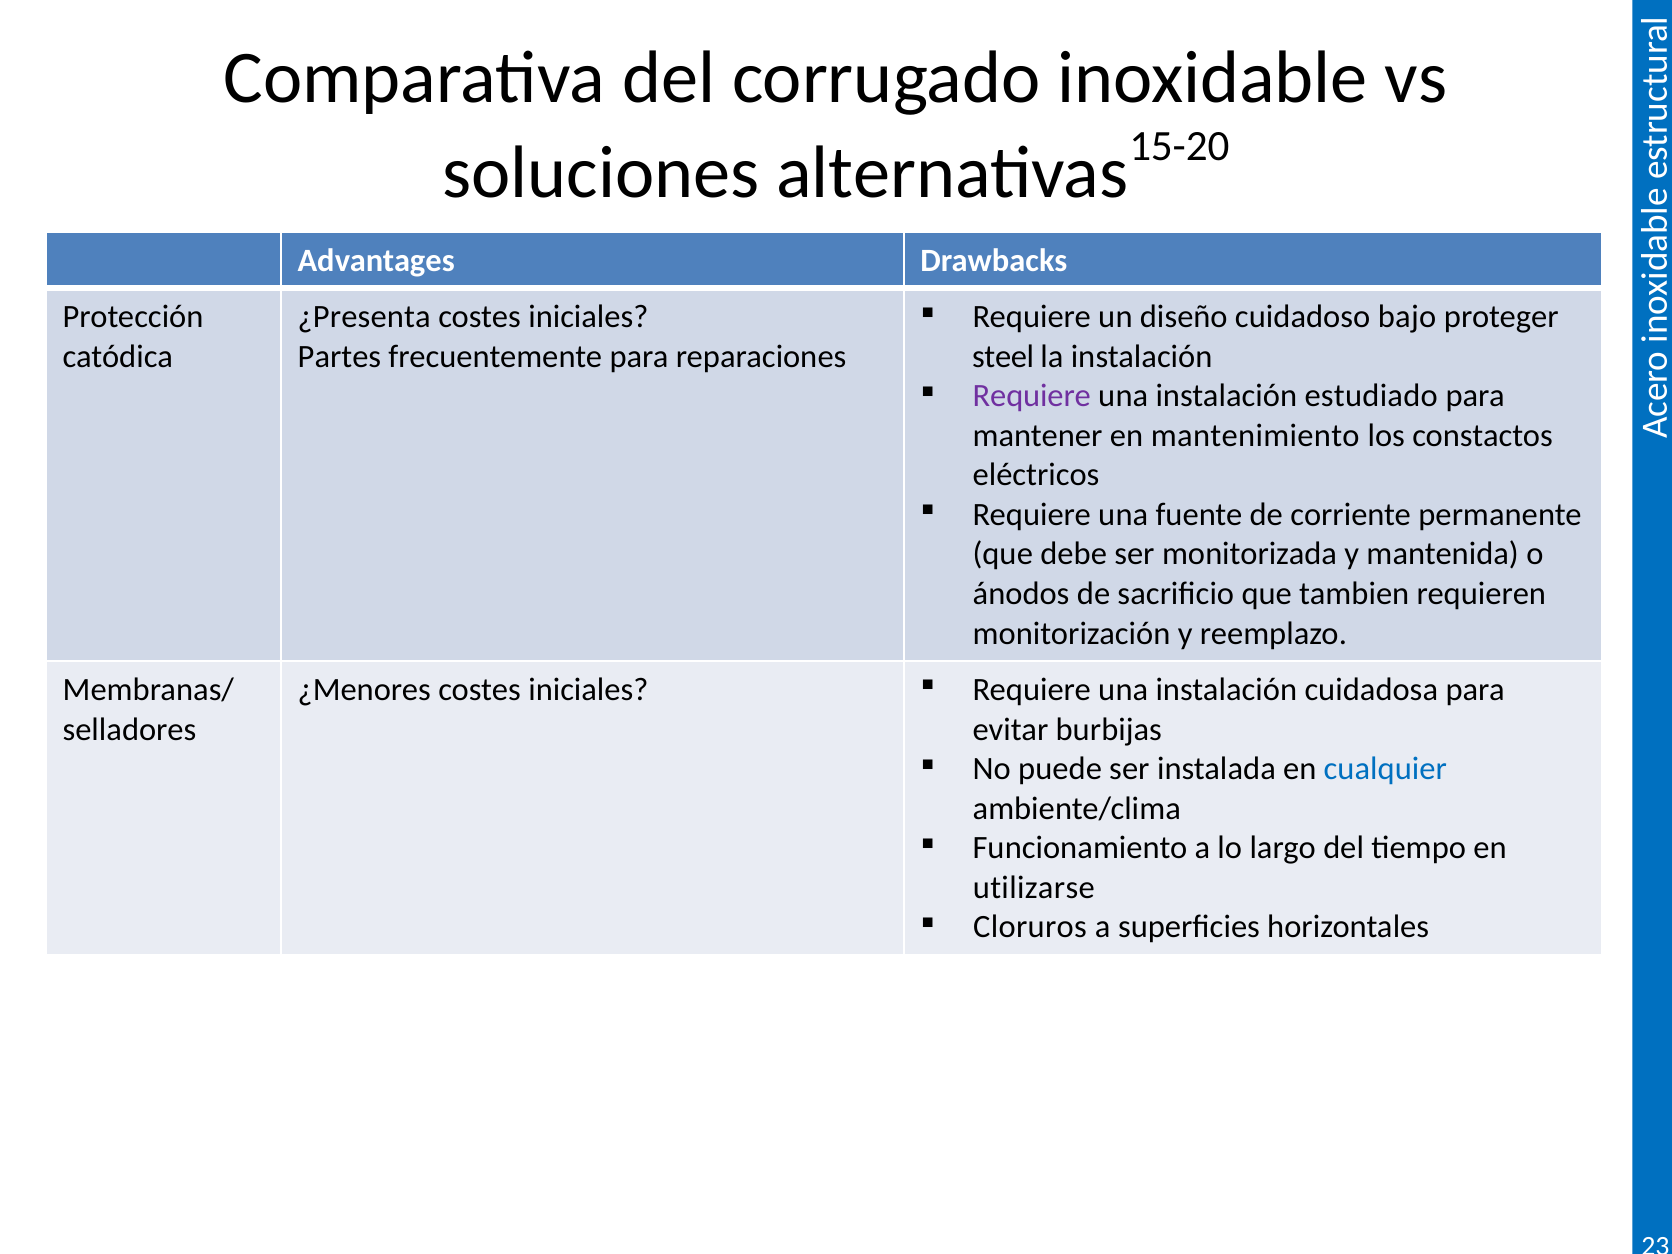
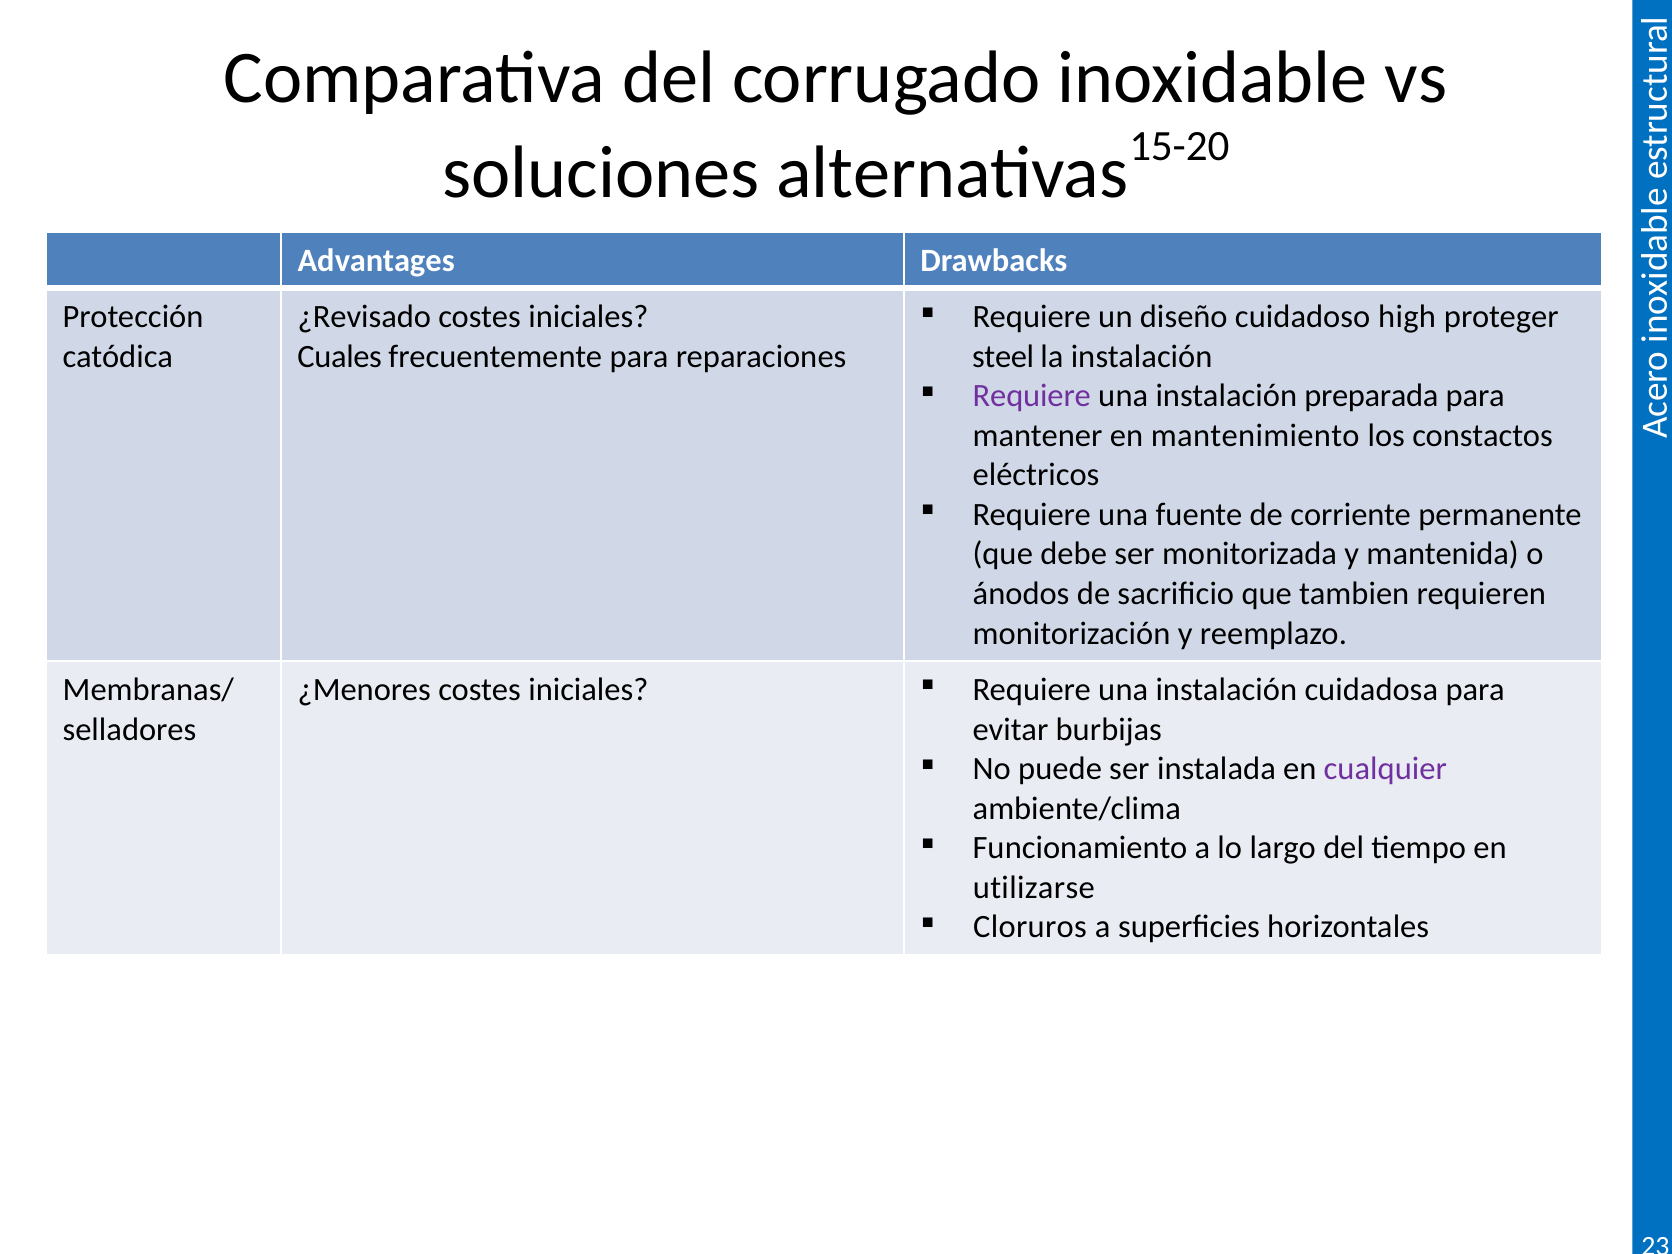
bajo: bajo -> high (1407, 317)
¿Presenta: ¿Presenta -> ¿Revisado (364, 317)
Partes: Partes -> Cuales (340, 356)
estudiado: estudiado -> preparada (1371, 396)
cualquier colour: blue -> purple (1385, 769)
